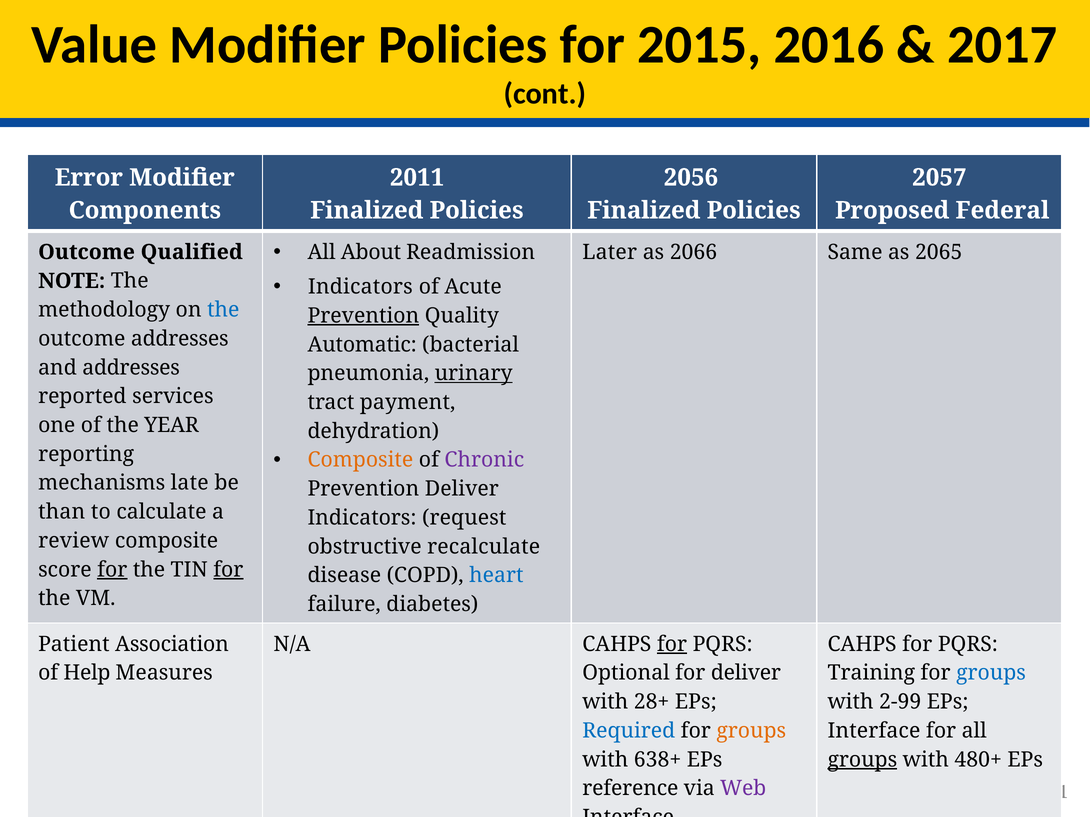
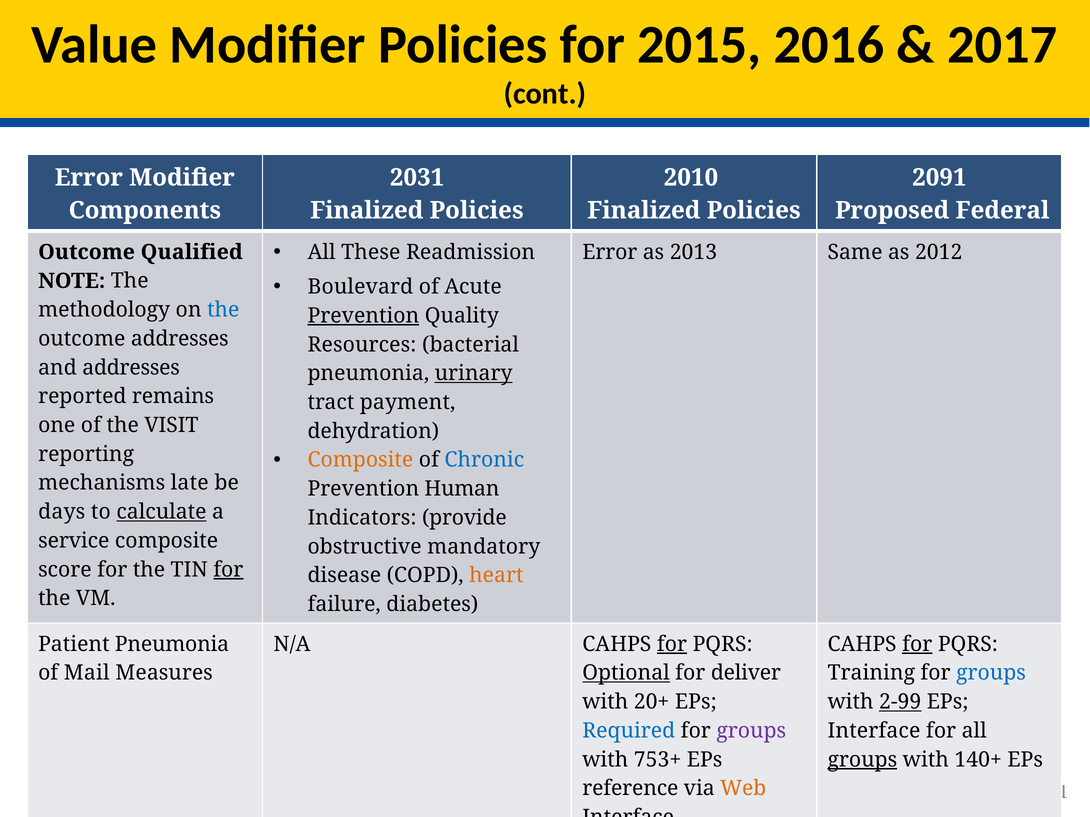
2011: 2011 -> 2031 (417, 178)
2056: 2056 -> 2010 (691, 178)
2057: 2057 -> 2091 (939, 178)
About: About -> These (371, 252)
Later: Later -> Error (610, 252)
2066: 2066 -> 2013 (693, 252)
2065: 2065 -> 2012 (939, 252)
Indicators: Indicators -> Boulevard (360, 287)
Automatic: Automatic -> Resources (362, 345)
services: services -> remains (173, 397)
YEAR: YEAR -> VISIT (171, 426)
Chronic colour: purple -> blue (484, 460)
Prevention Deliver: Deliver -> Human (462, 489)
than: than -> days (62, 512)
calculate underline: none -> present (161, 512)
request: request -> provide (464, 518)
review: review -> service (74, 541)
recalculate: recalculate -> mandatory (484, 547)
for underline: present -> none (112, 570)
heart colour: blue -> orange (496, 576)
Patient Association: Association -> Pneumonia (172, 644)
for underline: none -> present (917, 644)
Help: Help -> Mail (87, 673)
Optional underline: none -> present (626, 673)
28+: 28+ -> 20+ (652, 702)
2-99 underline: none -> present (900, 702)
groups colour: orange -> purple (751, 731)
638+: 638+ -> 753+ (658, 760)
480+: 480+ -> 140+ (978, 760)
Web colour: purple -> orange (743, 789)
